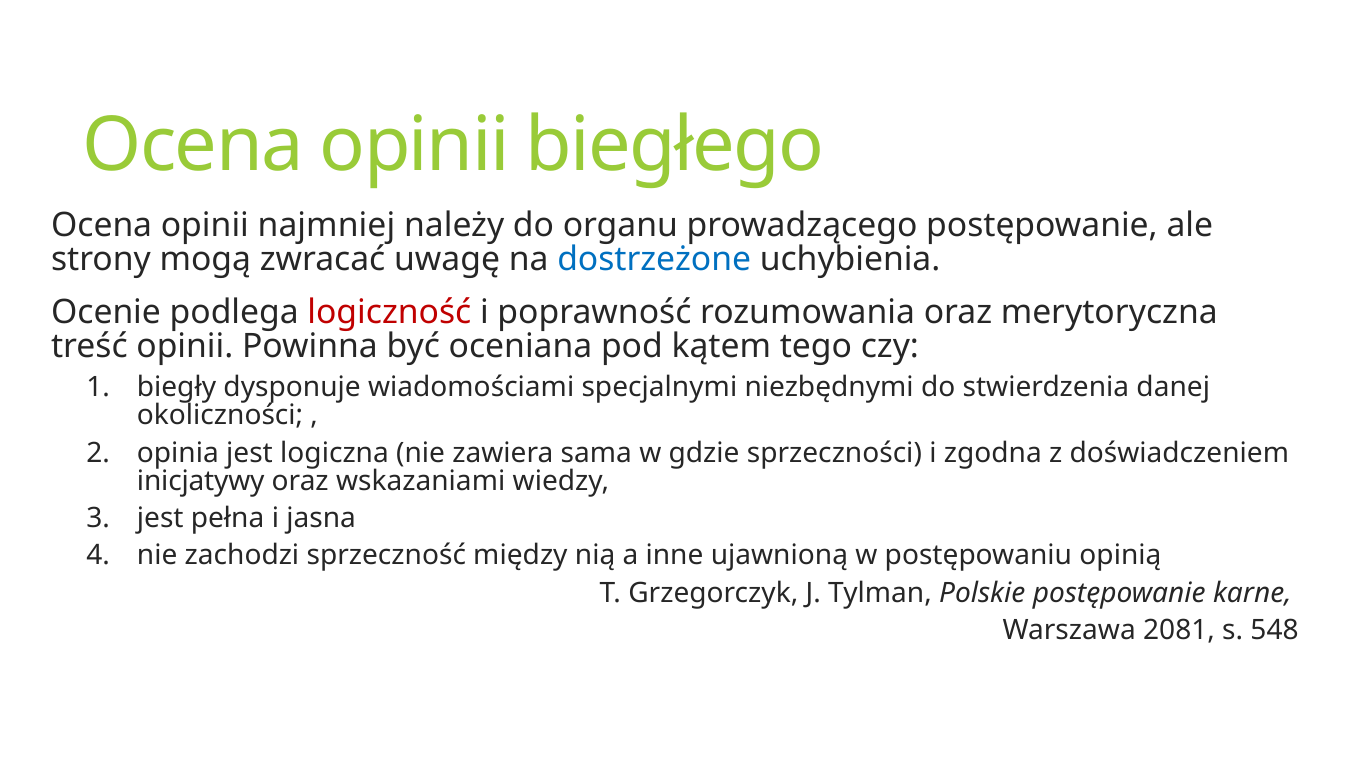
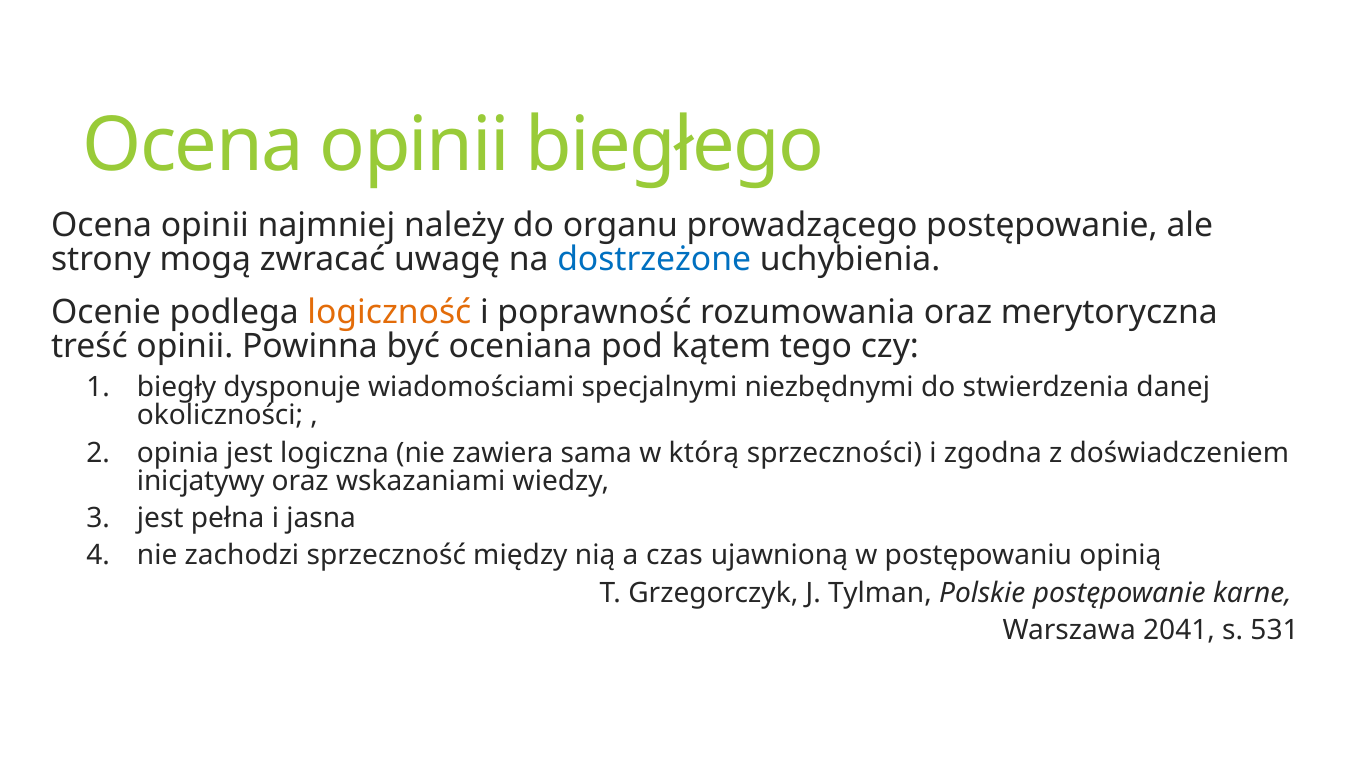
logiczność colour: red -> orange (389, 312)
gdzie: gdzie -> którą (704, 453)
inne: inne -> czas (674, 555)
2081: 2081 -> 2041 (1179, 630)
548: 548 -> 531 (1275, 630)
